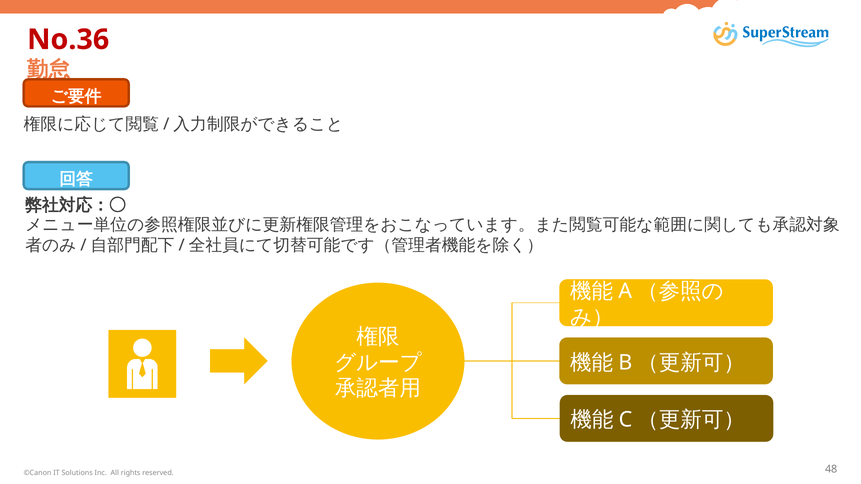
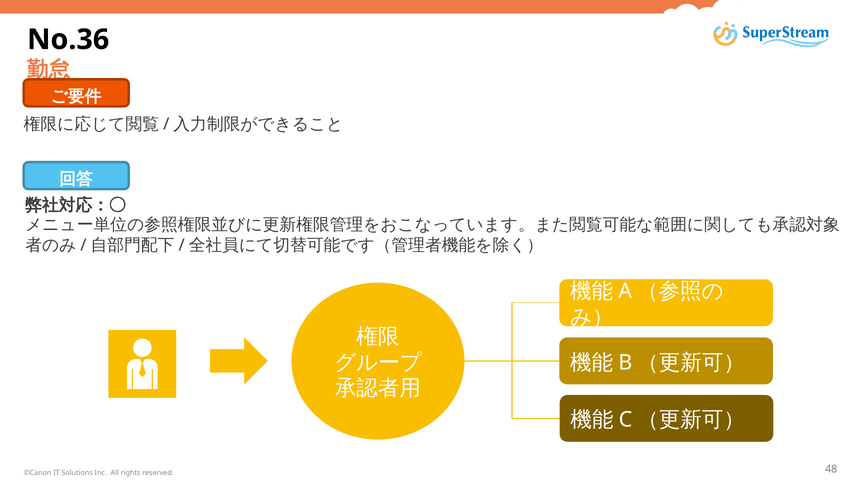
No.36 colour: red -> black (68, 40)
